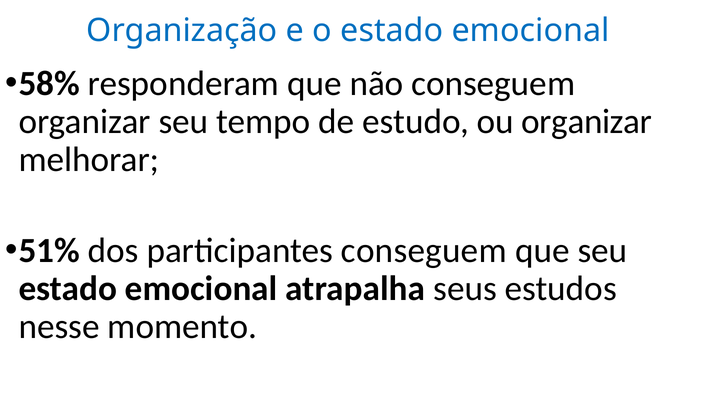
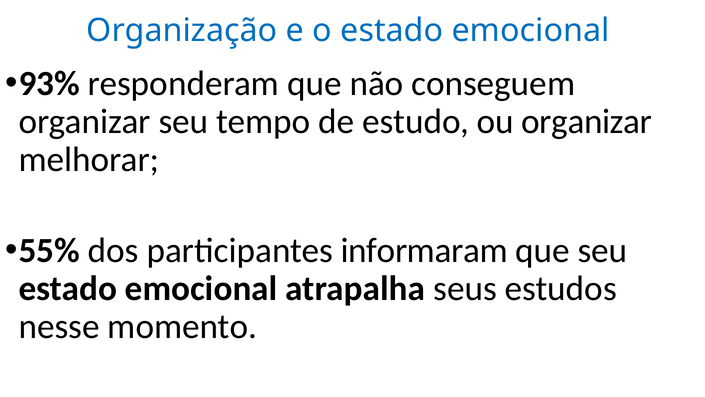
58%: 58% -> 93% (49, 83)
51%: 51% -> 55% (49, 250)
participantes conseguem: conseguem -> informaram (424, 250)
